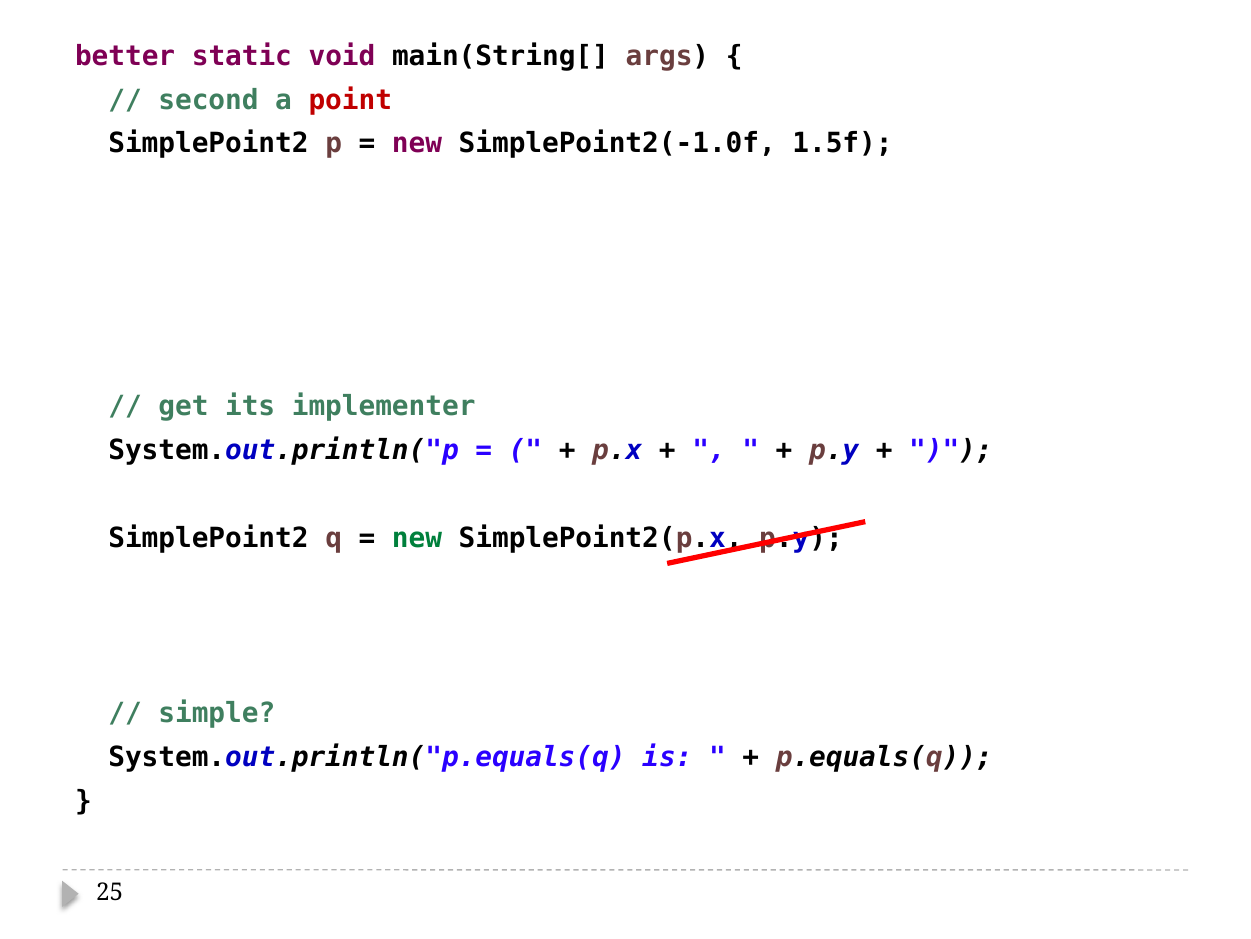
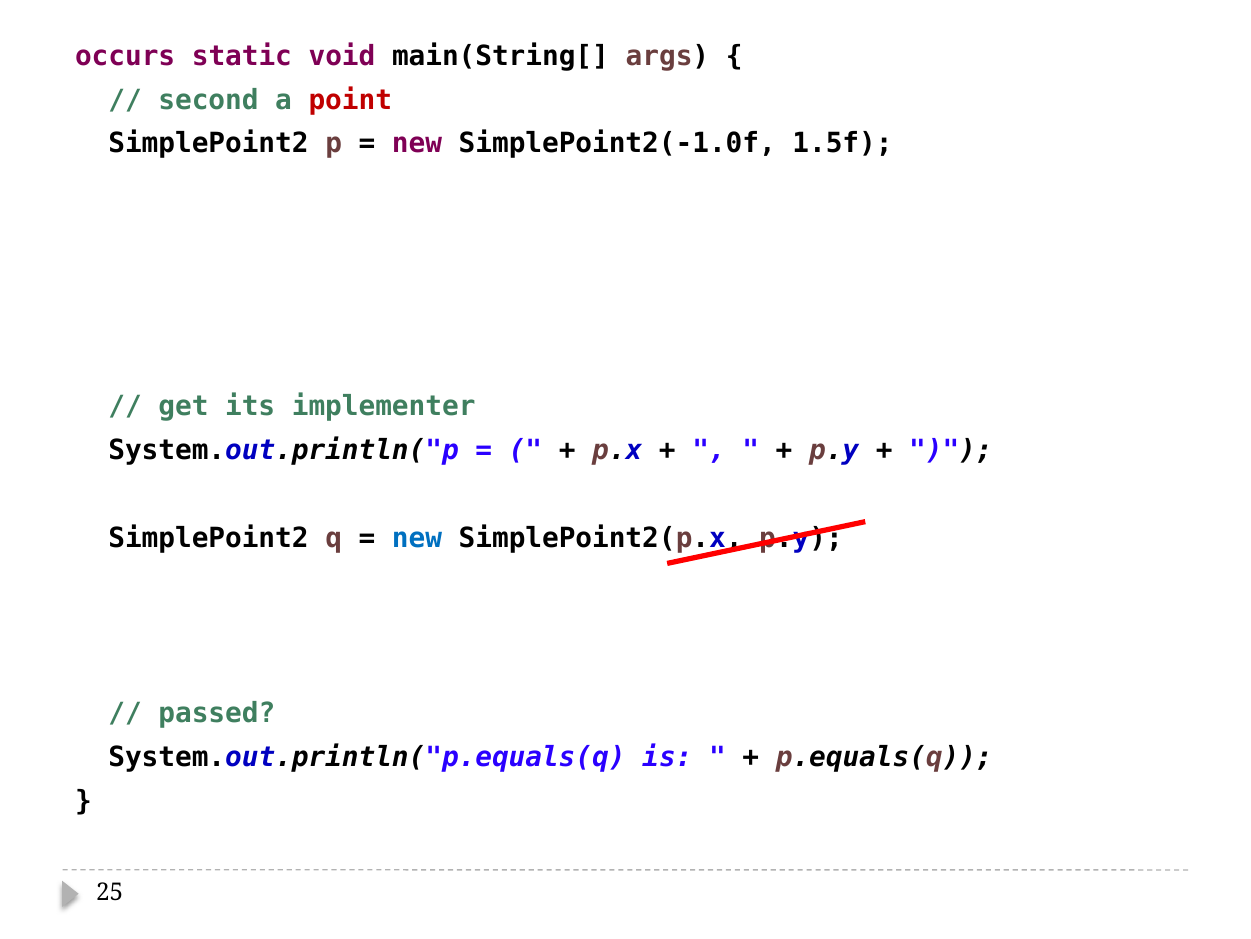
better: better -> occurs (125, 56)
new colour: green -> blue (417, 538)
simple: simple -> passed (217, 713)
